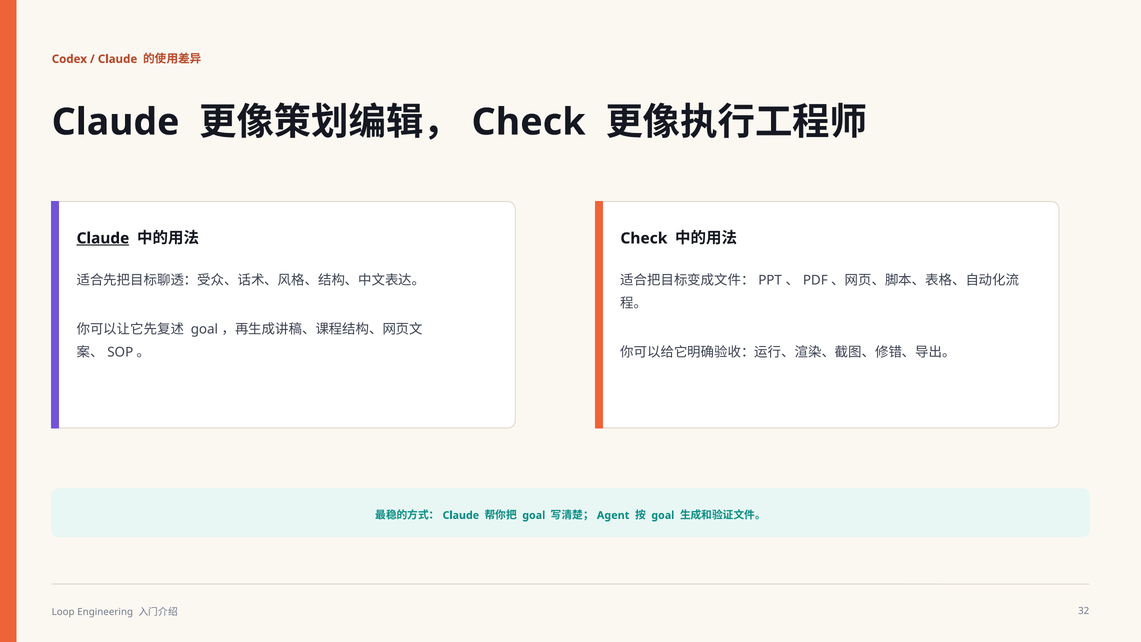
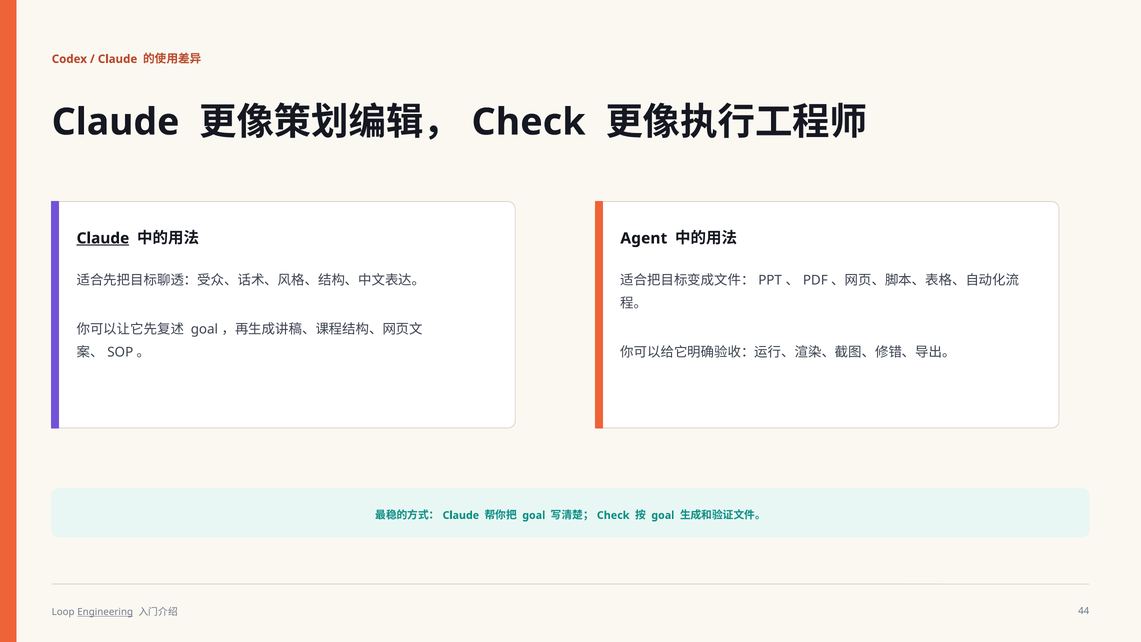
Check: Check -> Agent (644, 238)
Agent: Agent -> Check (613, 515)
Engineering underline: none -> present (105, 612)
32: 32 -> 44 (1084, 611)
